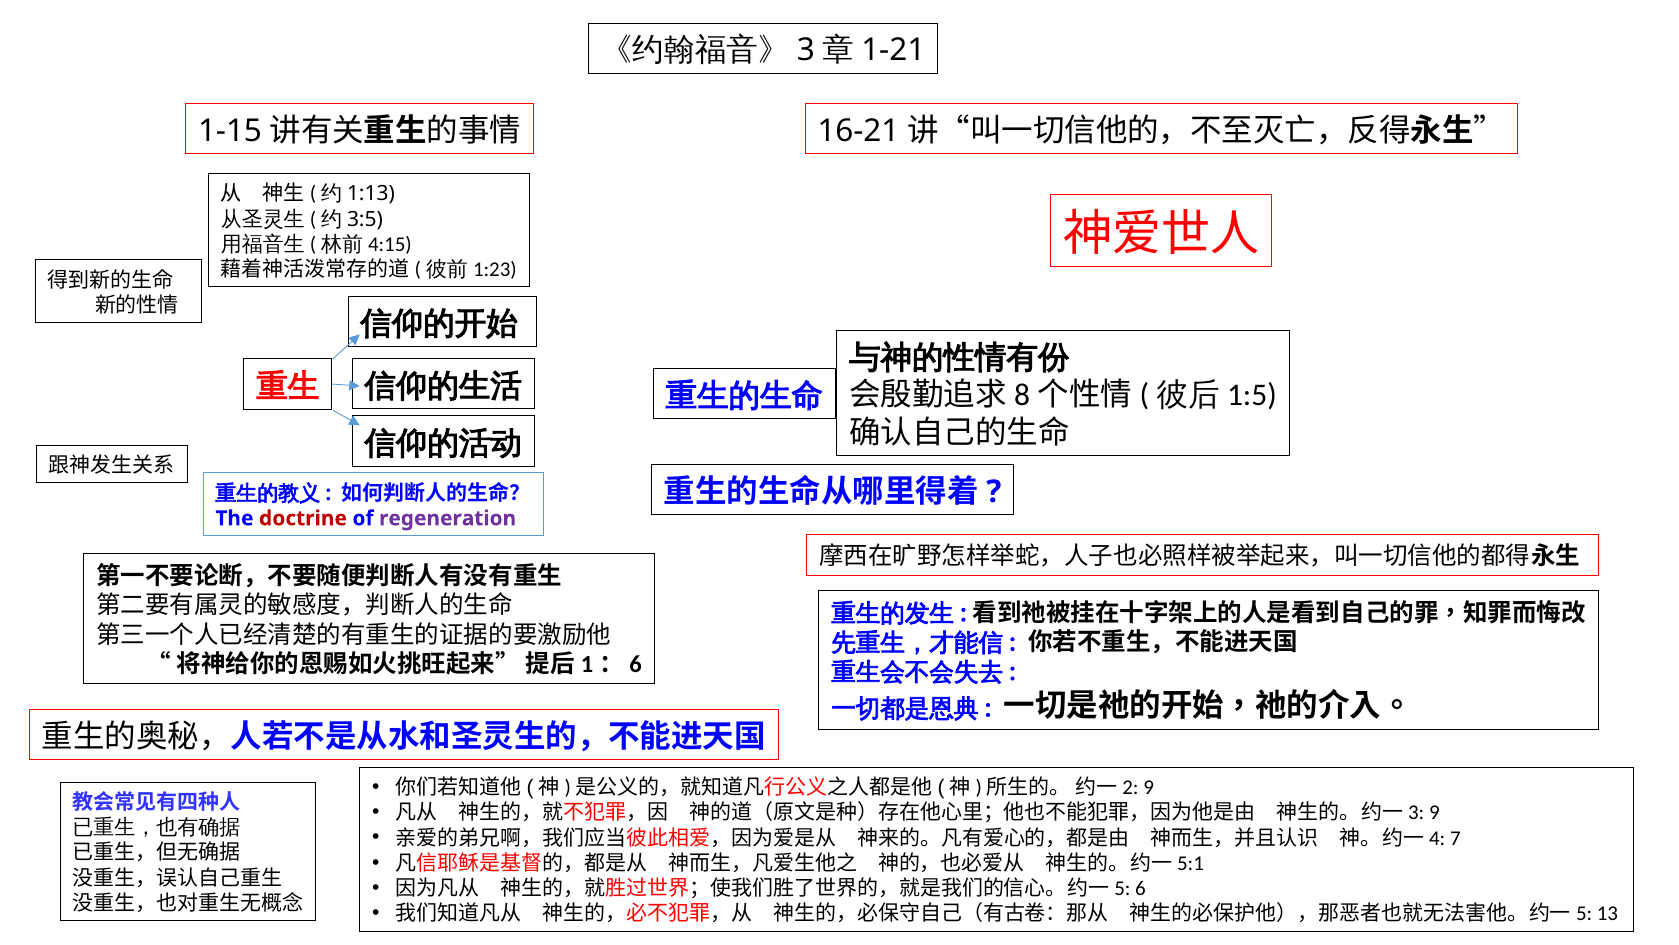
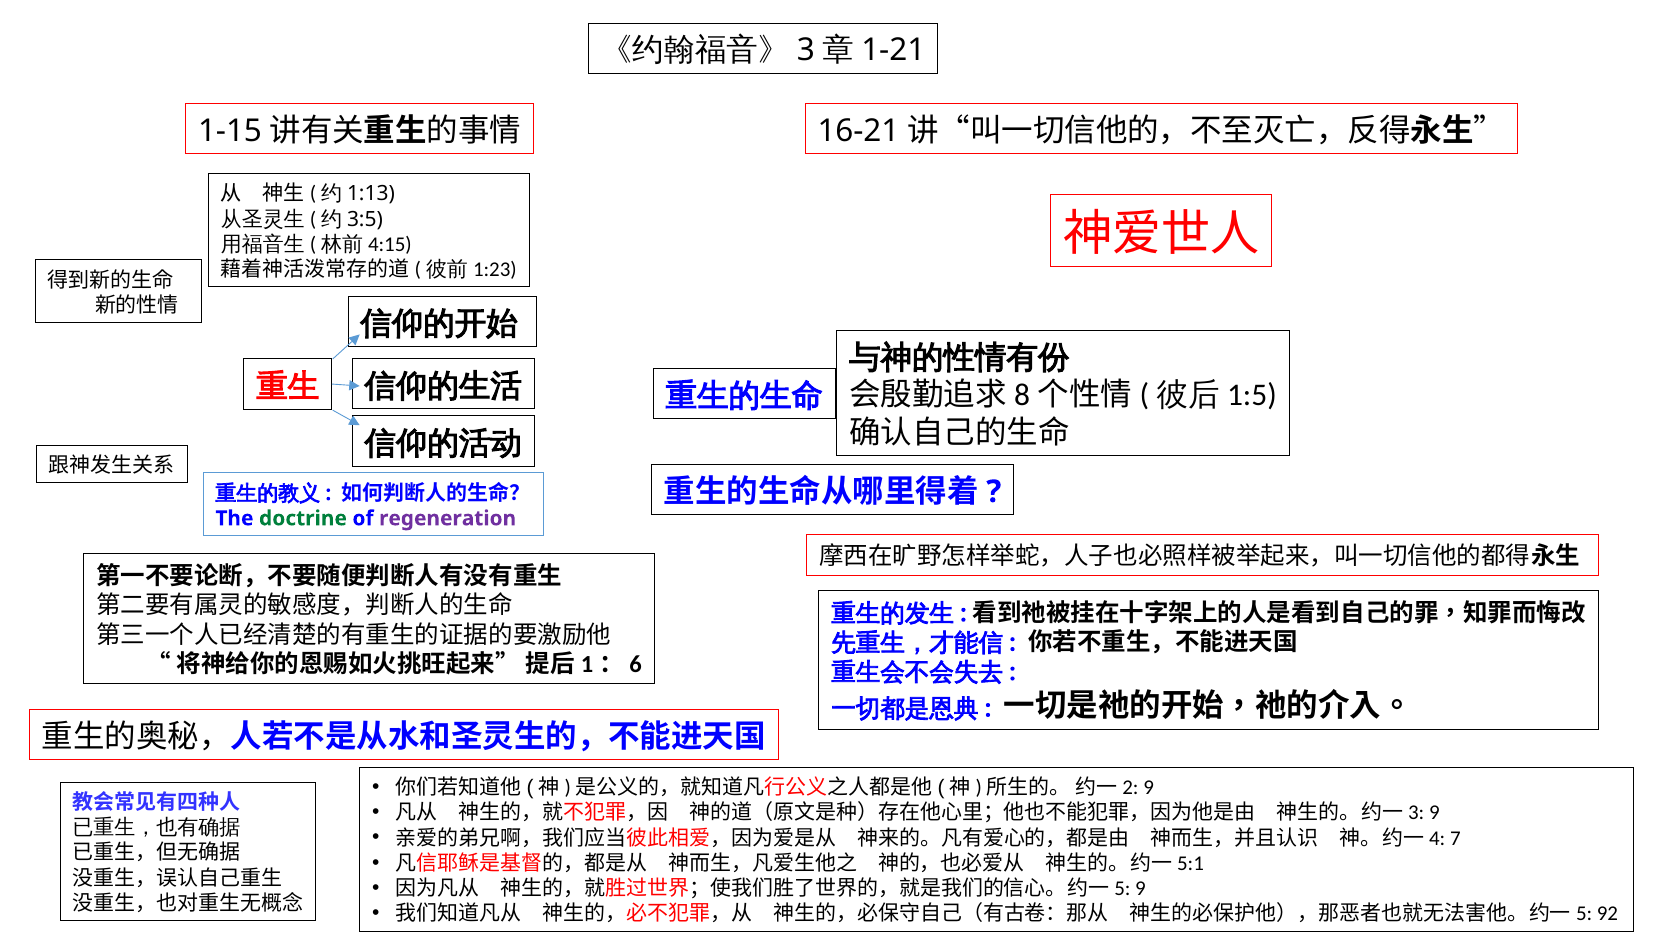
doctrine colour: red -> green (303, 518)
6: 6 -> 9 (1140, 888)
13: 13 -> 92 (1608, 913)
